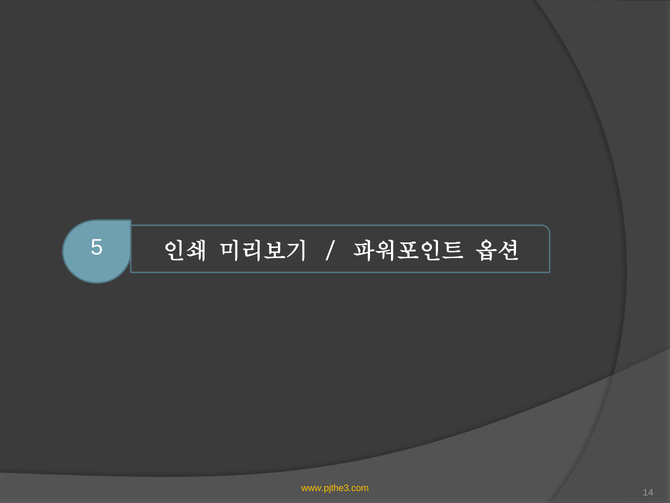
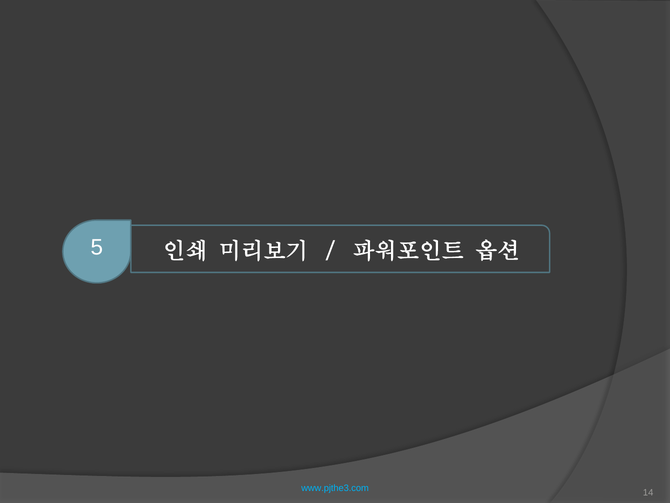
www.pjthe3.com colour: yellow -> light blue (335, 488)
